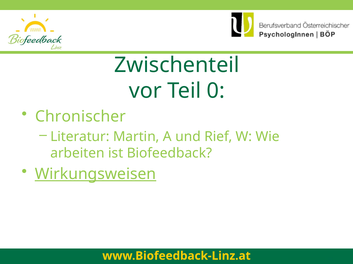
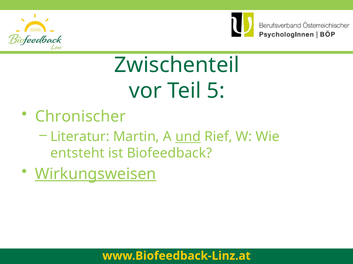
0: 0 -> 5 (216, 91)
und underline: none -> present (188, 137)
arbeiten: arbeiten -> entsteht (77, 154)
